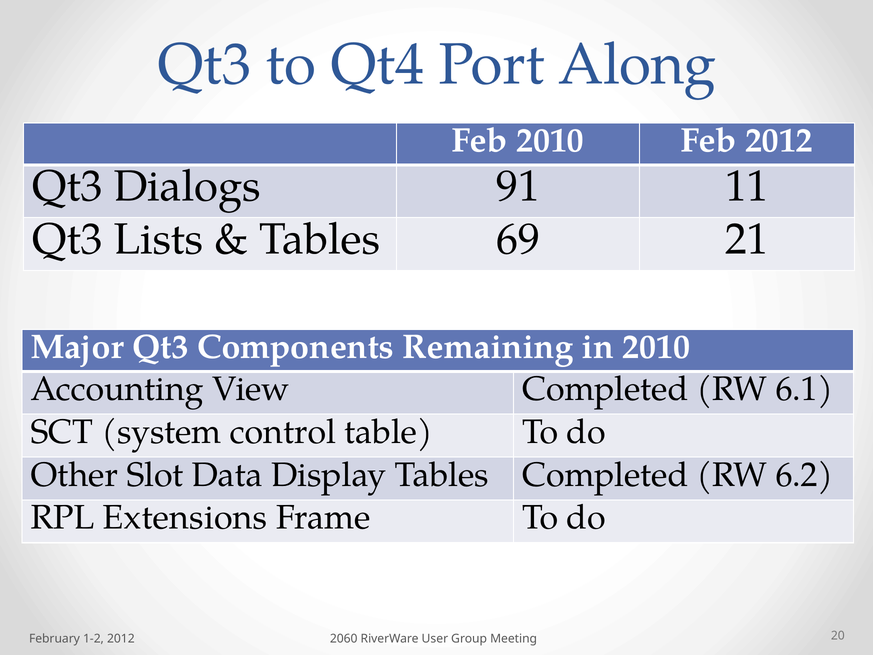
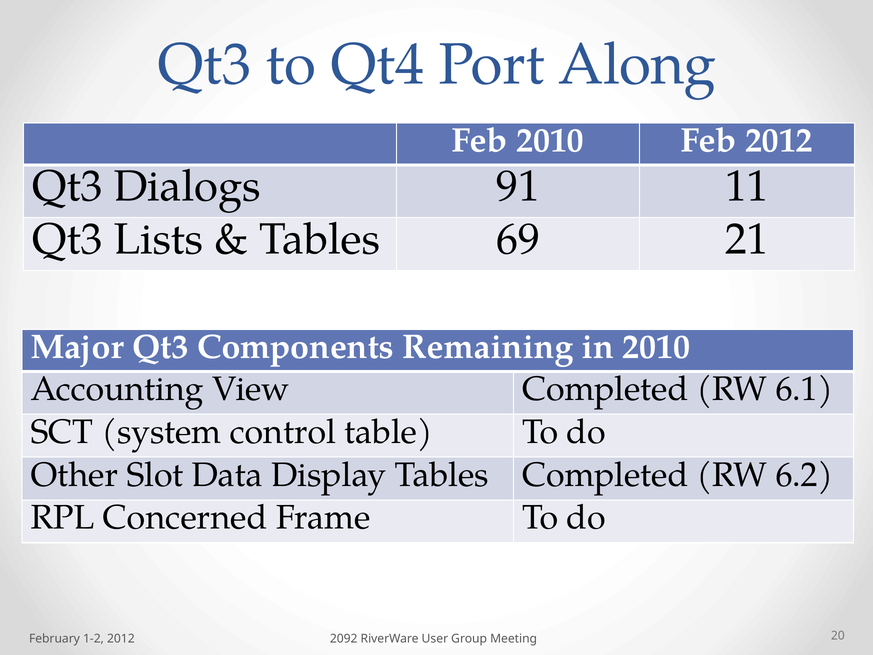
Extensions: Extensions -> Concerned (185, 517)
2060: 2060 -> 2092 (344, 638)
